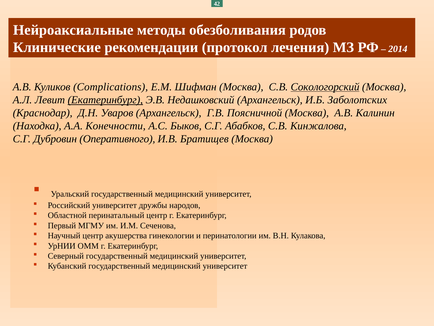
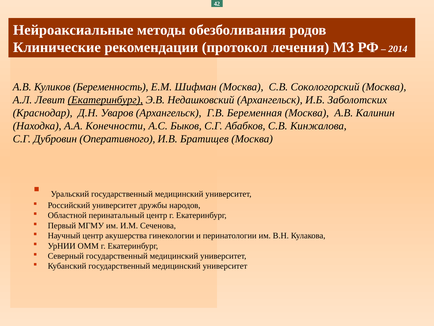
Complications: Complications -> Беременность (111, 87)
Сокологорский underline: present -> none (325, 87)
Поясничной: Поясничной -> Беременная (254, 113)
